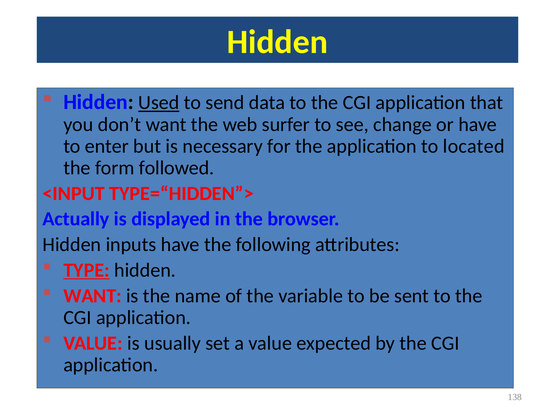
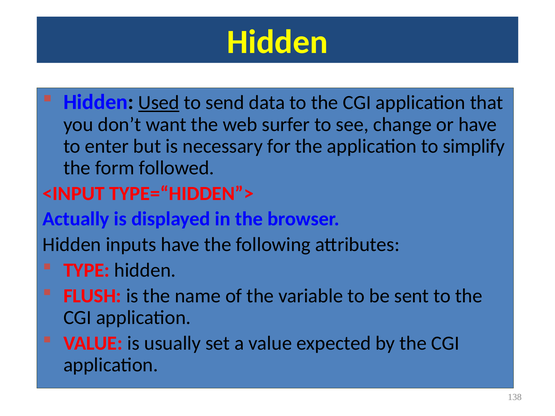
located: located -> simplify (474, 146)
TYPE underline: present -> none (86, 270)
WANT: WANT -> FLUSH (92, 296)
